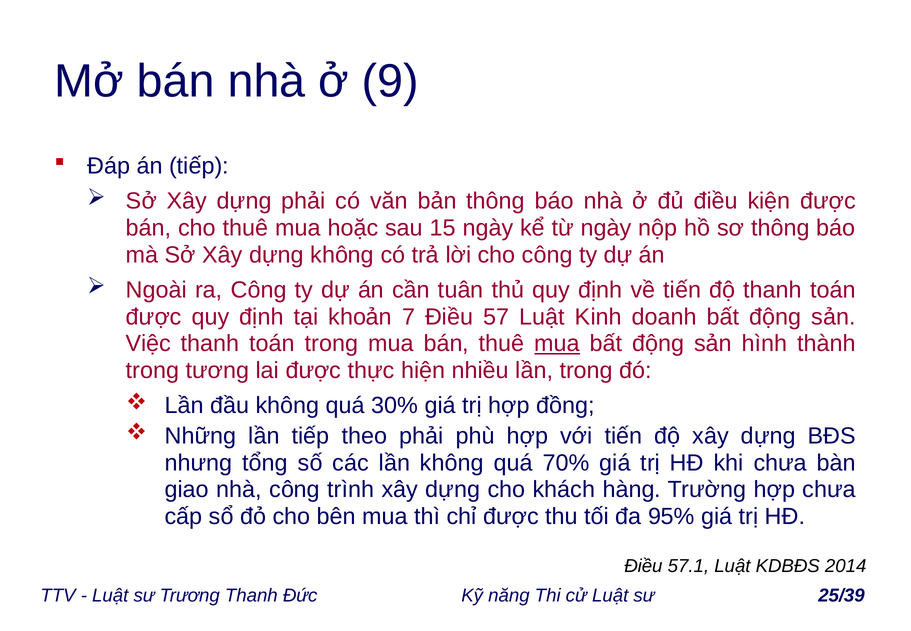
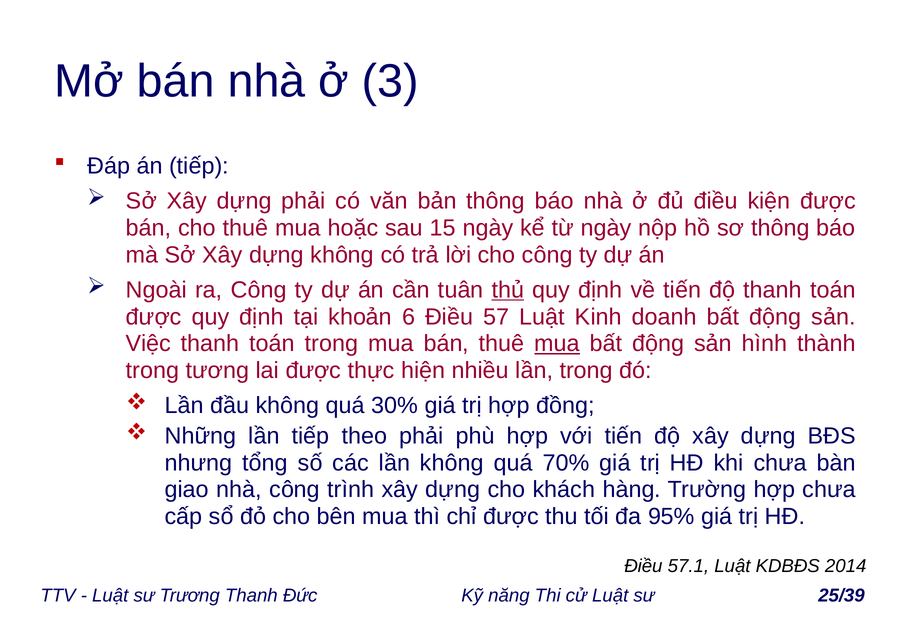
9: 9 -> 3 (390, 81)
thủ underline: none -> present (508, 290)
7: 7 -> 6 (409, 317)
